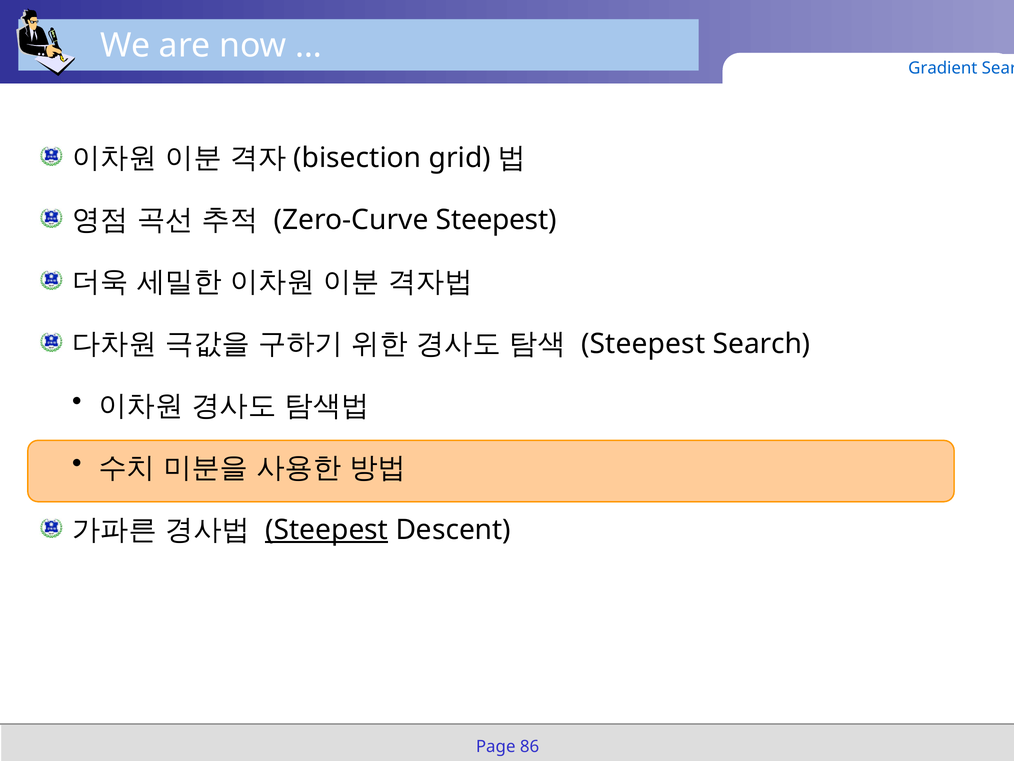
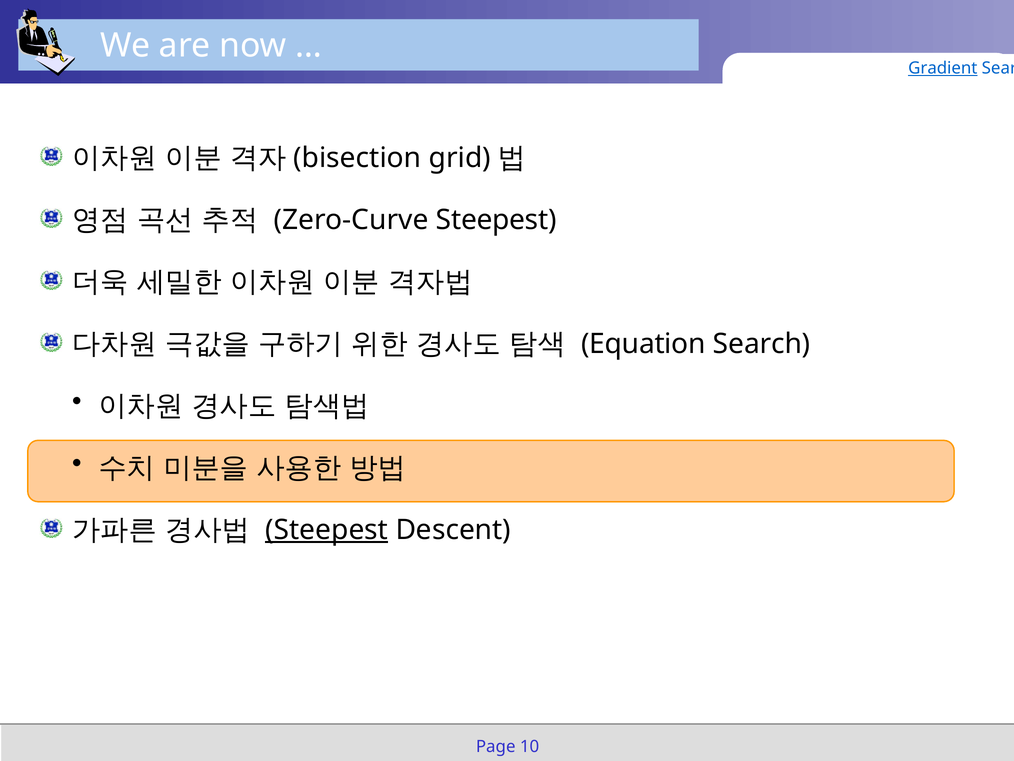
Gradient underline: none -> present (943, 68)
Steepest: Steepest -> Equation (643, 344)
86: 86 -> 10 (530, 746)
